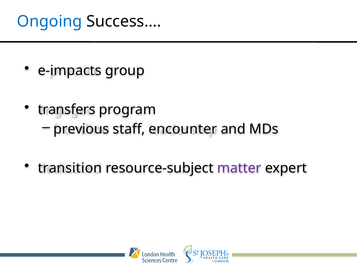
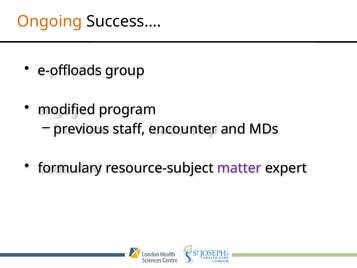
Ongoing colour: blue -> orange (50, 21)
e-impacts: e-impacts -> e-offloads (70, 71)
transfers: transfers -> modified (67, 109)
transition: transition -> formulary (70, 168)
